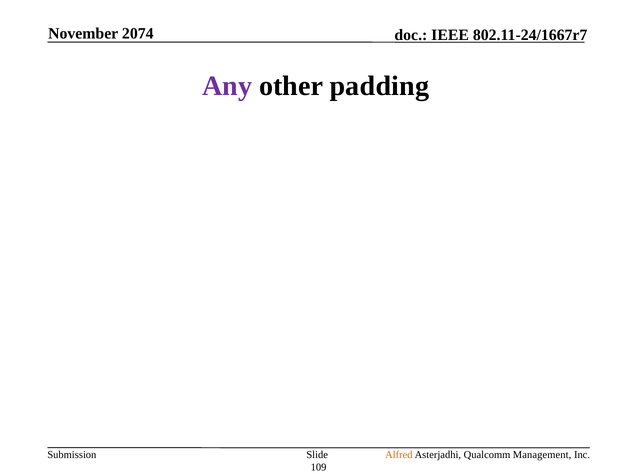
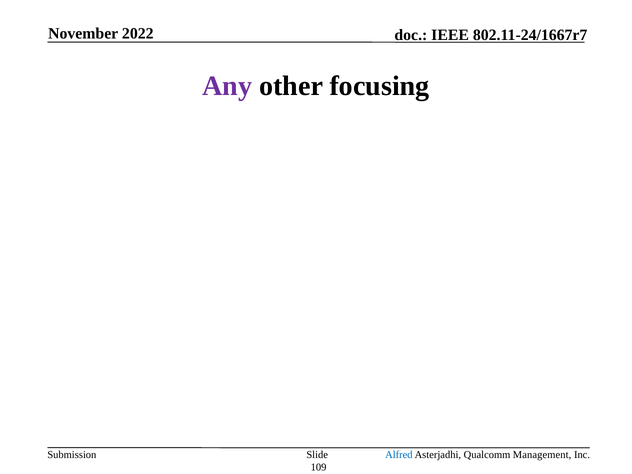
2074: 2074 -> 2022 (138, 34)
padding: padding -> focusing (380, 86)
Alfred colour: orange -> blue (399, 455)
